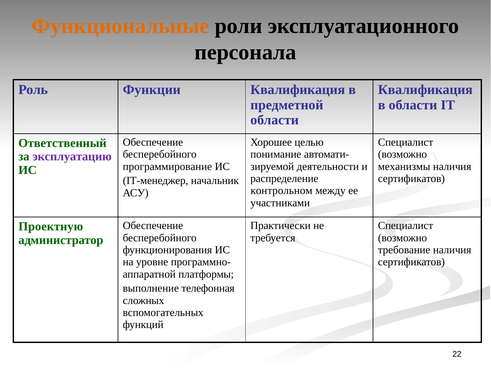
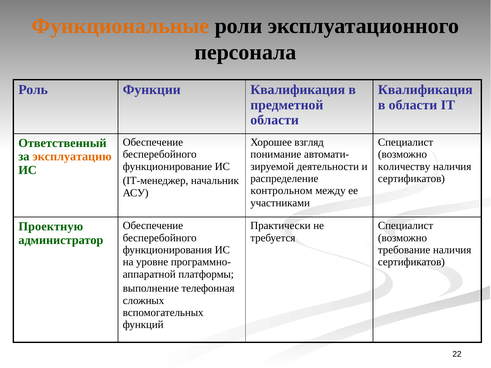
целью: целью -> взгляд (309, 142)
эксплуатацию colour: purple -> orange (72, 157)
программирование: программирование -> функционирование (167, 167)
механизмы: механизмы -> количеству (404, 167)
